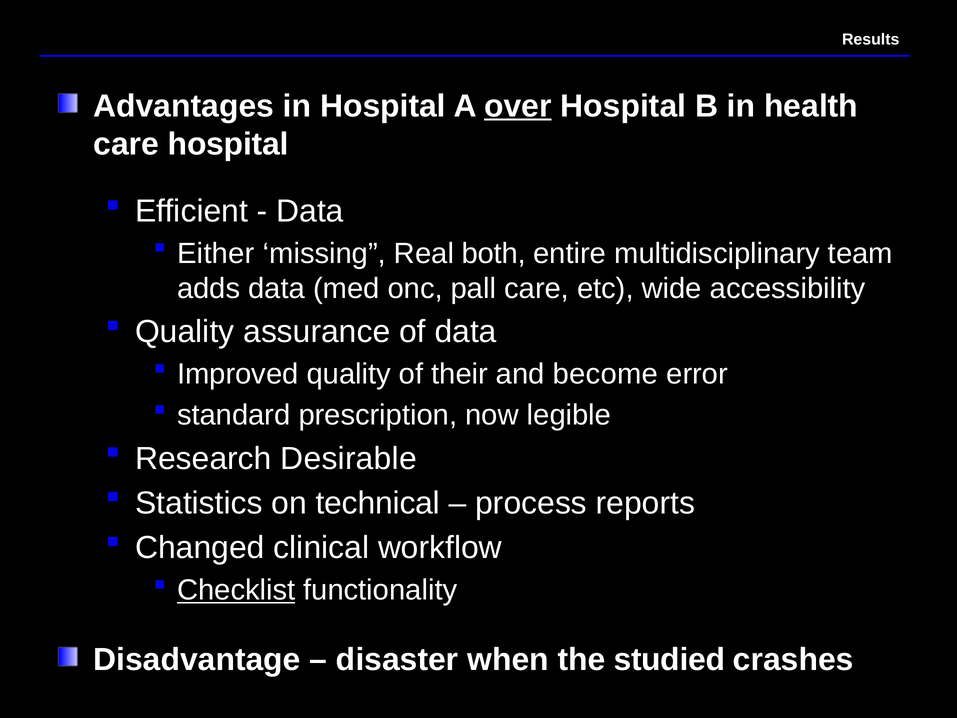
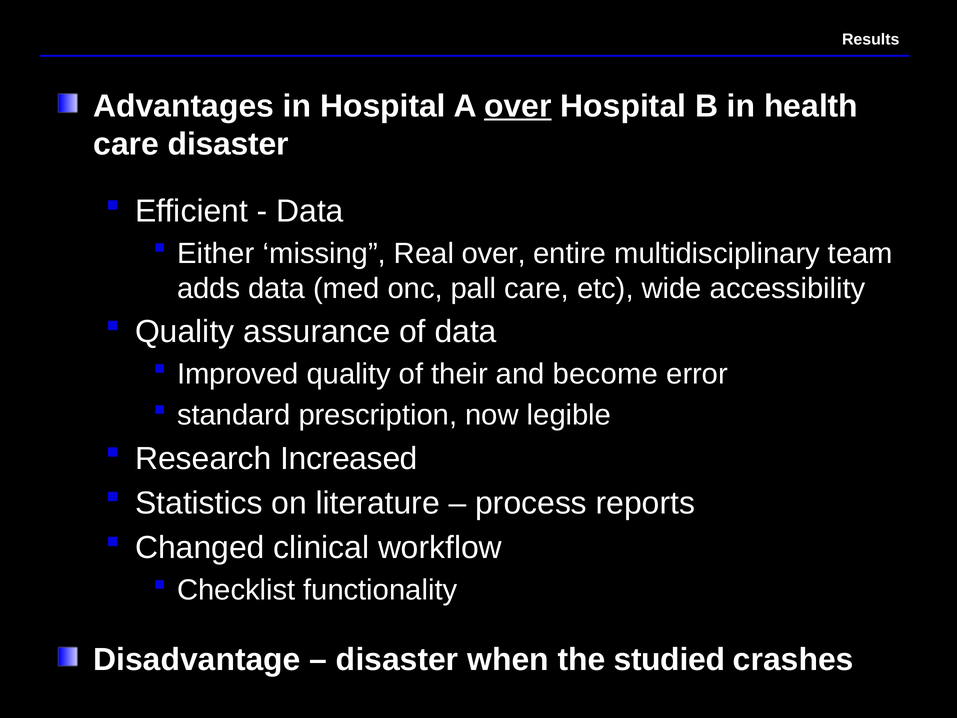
care hospital: hospital -> disaster (228, 144)
Real both: both -> over (494, 254)
Desirable: Desirable -> Increased (349, 458)
technical: technical -> literature (378, 503)
Checklist underline: present -> none (236, 590)
